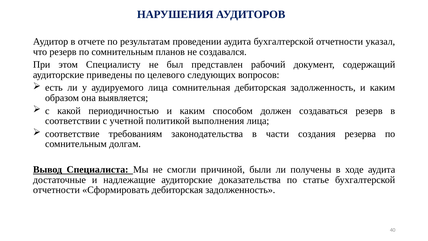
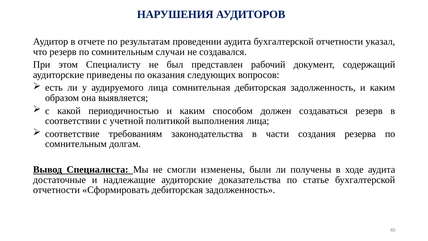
планов: планов -> случаи (170, 52)
целевого: целевого -> оказания (166, 75)
причиной: причиной -> изменены (223, 169)
